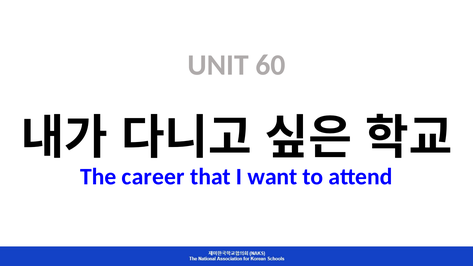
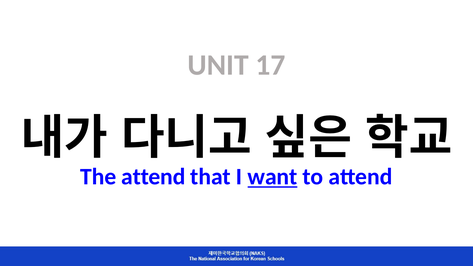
60: 60 -> 17 (270, 65)
The career: career -> attend (153, 177)
want underline: none -> present (272, 177)
